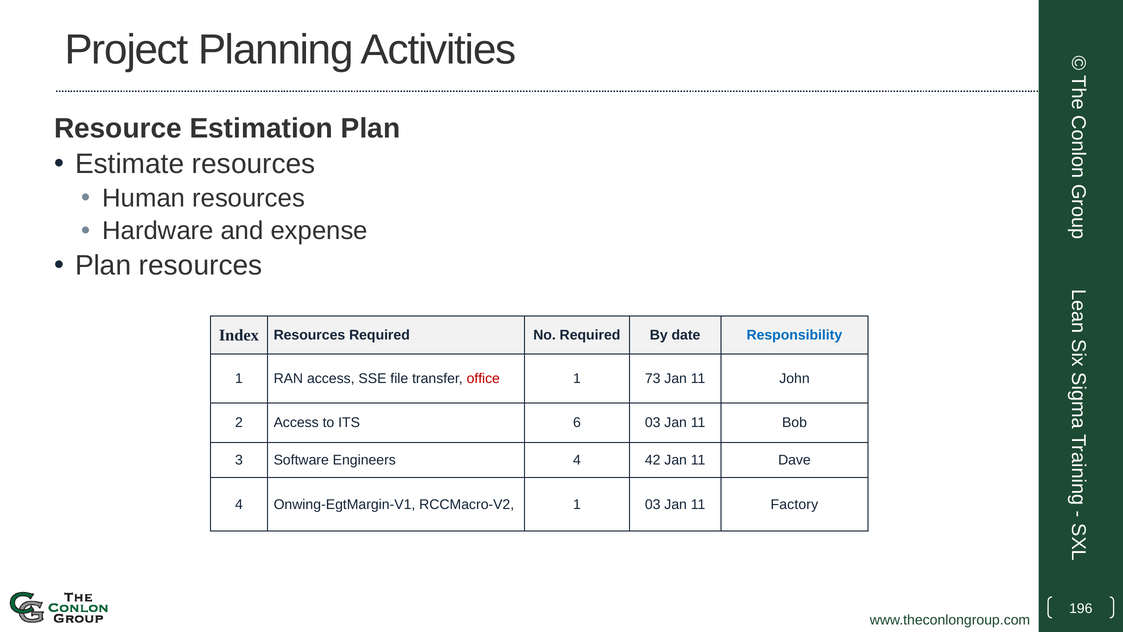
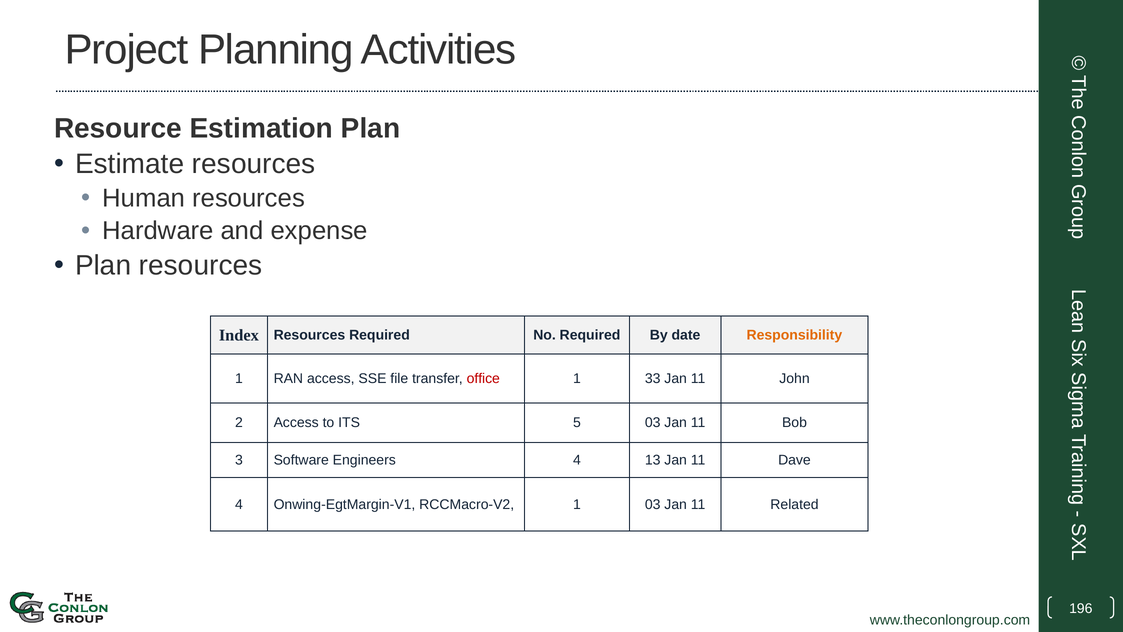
Responsibility colour: blue -> orange (794, 335)
73: 73 -> 33 (653, 379)
6: 6 -> 5 (577, 423)
42: 42 -> 13 (653, 460)
Factory: Factory -> Related (794, 504)
